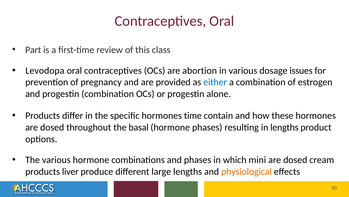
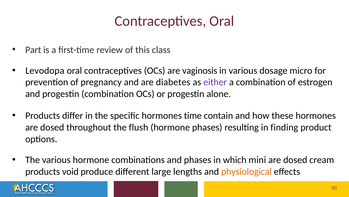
abortion: abortion -> vaginosis (200, 70)
issues: issues -> micro (301, 70)
provided: provided -> diabetes (173, 82)
either colour: blue -> purple (215, 82)
basal: basal -> flush (139, 127)
in lengths: lengths -> finding (284, 127)
liver: liver -> void (70, 171)
